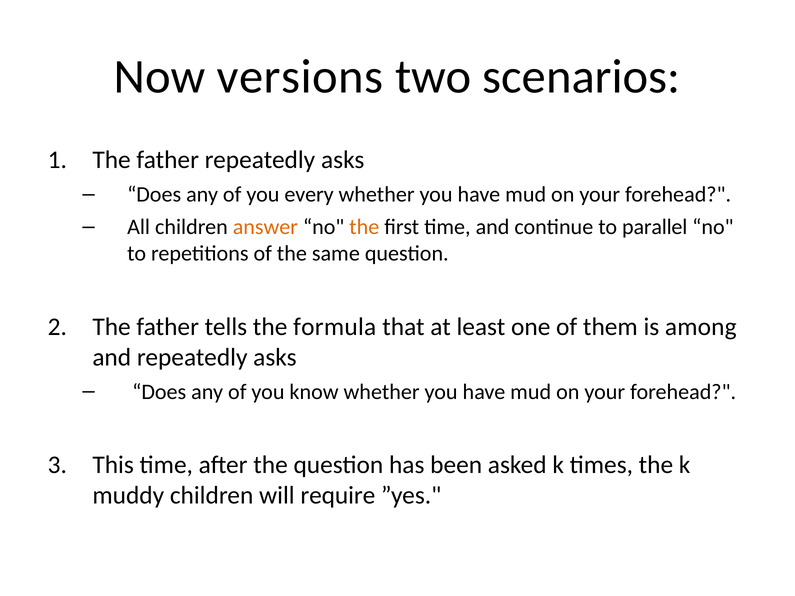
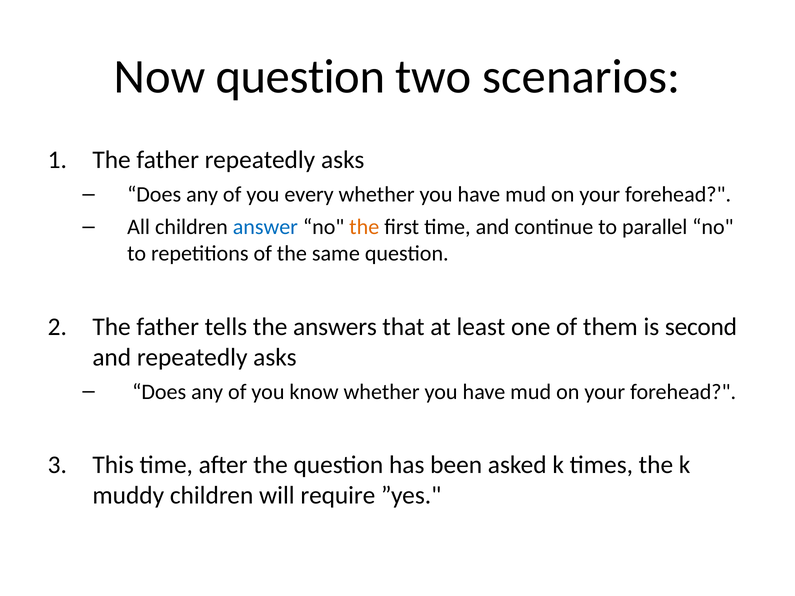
Now versions: versions -> question (300, 77)
answer colour: orange -> blue (265, 227)
formula: formula -> answers (335, 327)
among: among -> second (701, 327)
